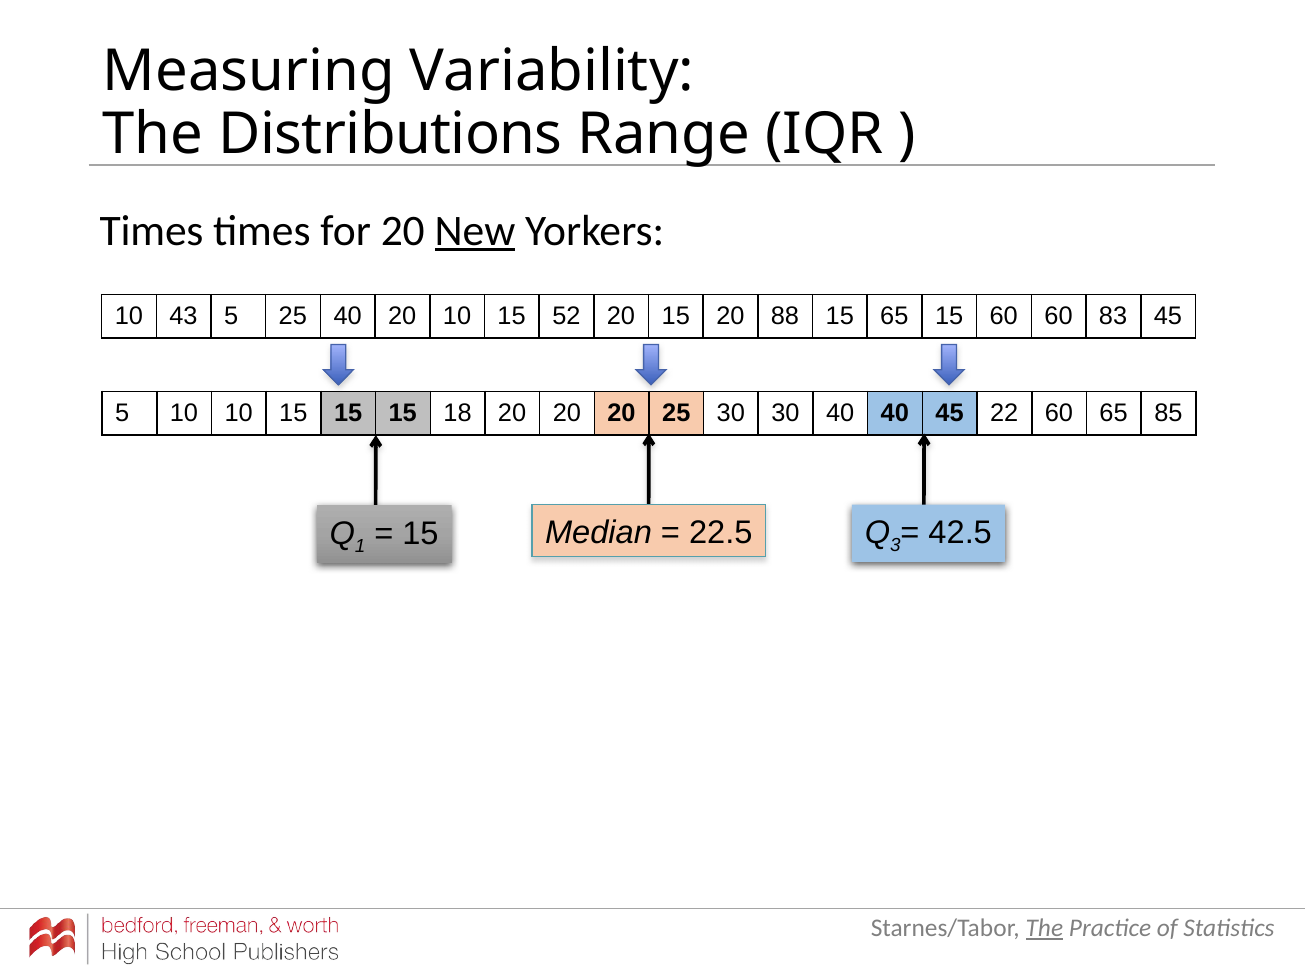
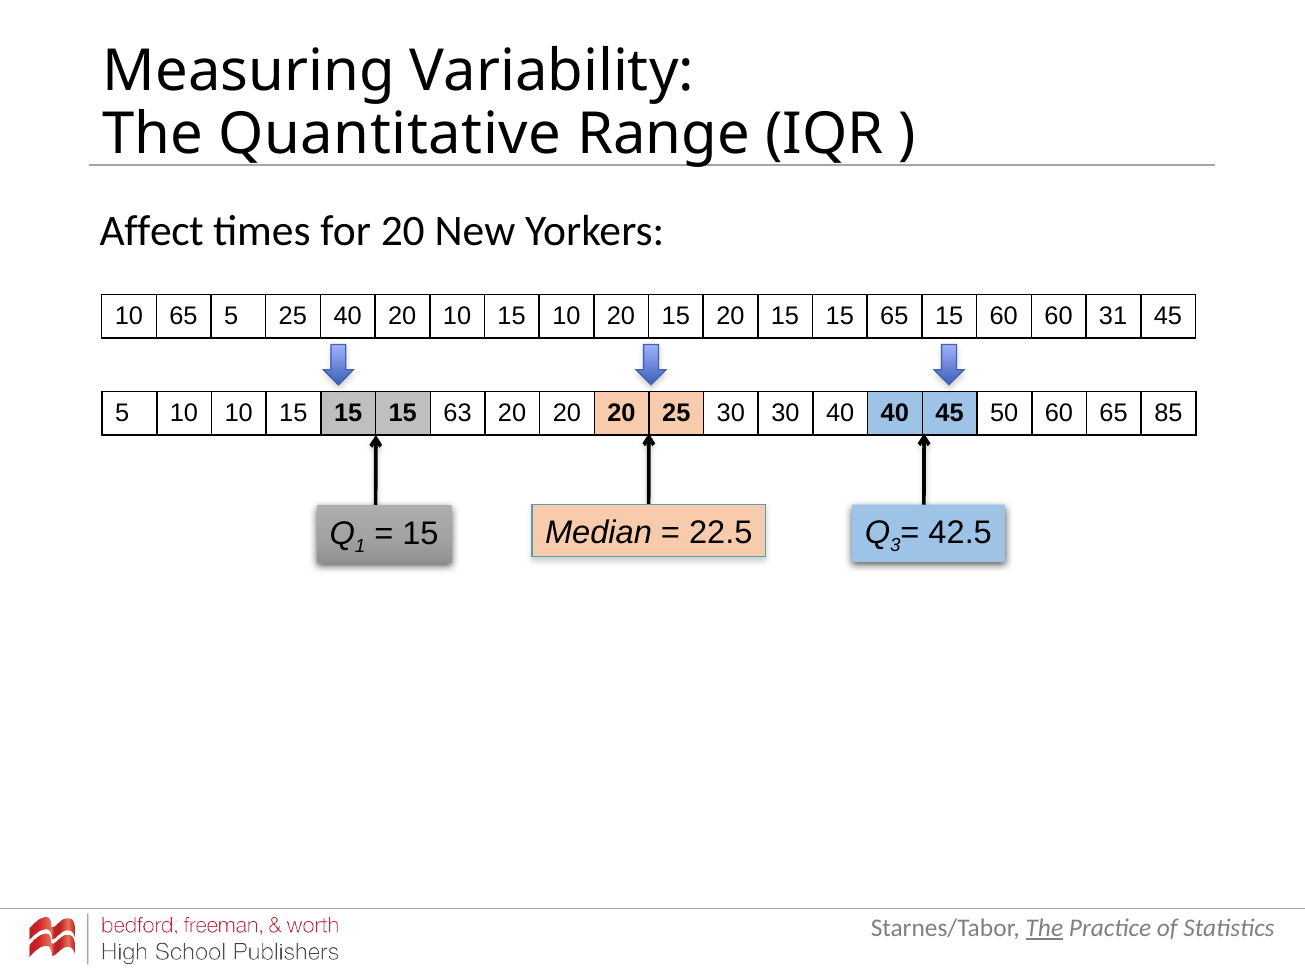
Distributions: Distributions -> Quantitative (390, 134)
Times: Times -> Affect (152, 231)
New underline: present -> none (475, 231)
10 43: 43 -> 65 (183, 316)
15 52: 52 -> 10 (566, 316)
15 20 88: 88 -> 15 (785, 316)
83: 83 -> 31 (1113, 316)
18: 18 -> 63 (458, 413)
22: 22 -> 50 (1004, 413)
